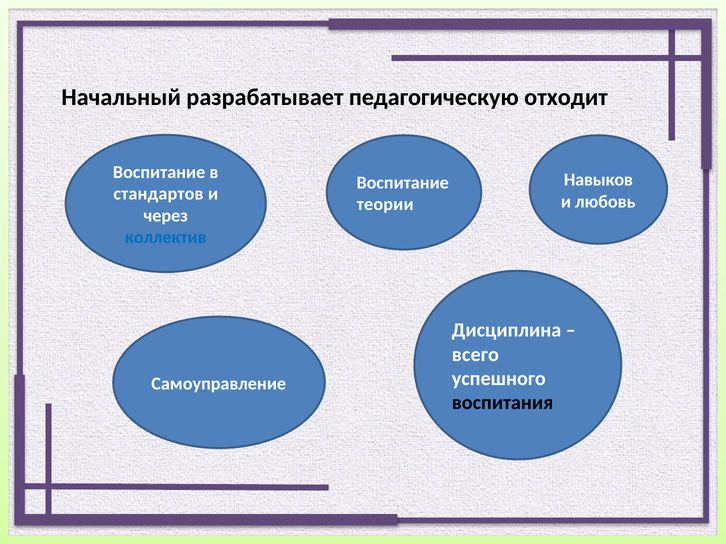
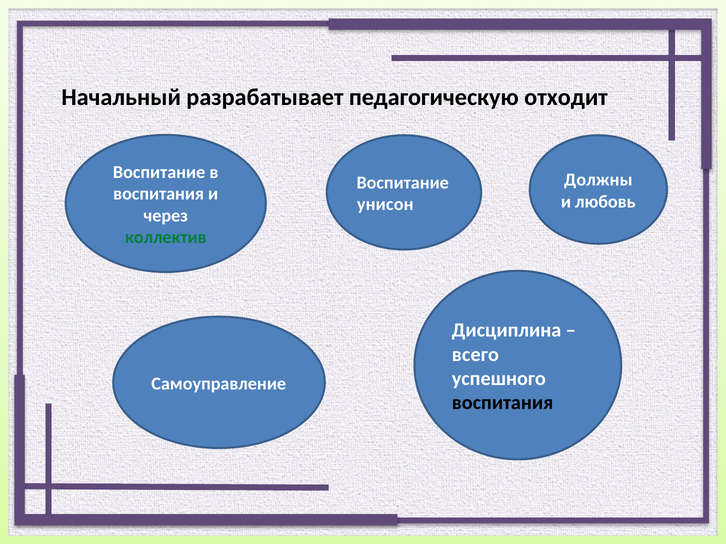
Навыков: Навыков -> Должны (598, 180)
стандартов: стандартов -> воспитания (159, 194)
теории: теории -> унисон (385, 205)
коллектив colour: blue -> green (166, 238)
